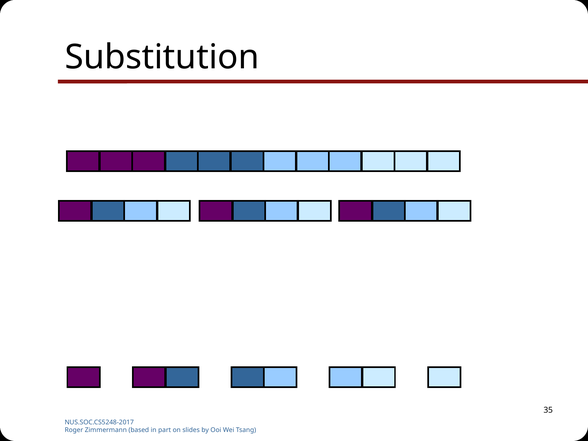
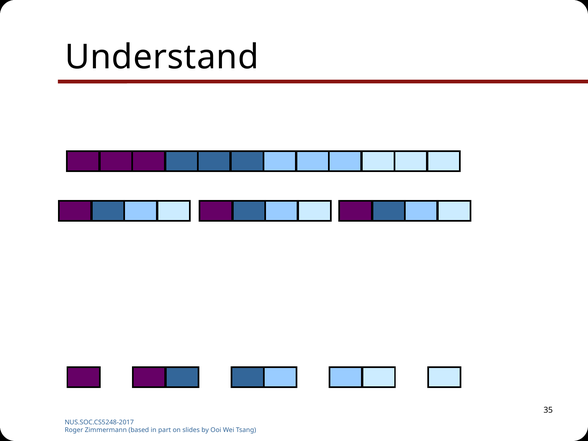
Substitution: Substitution -> Understand (162, 57)
